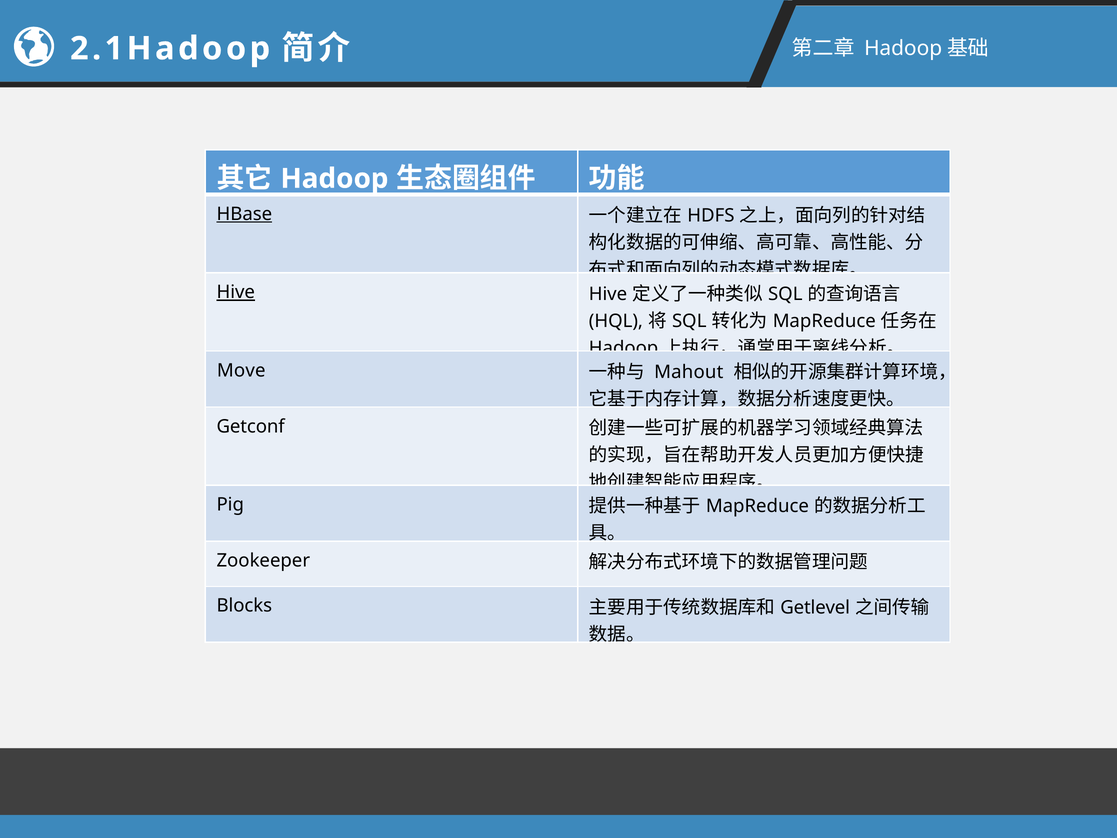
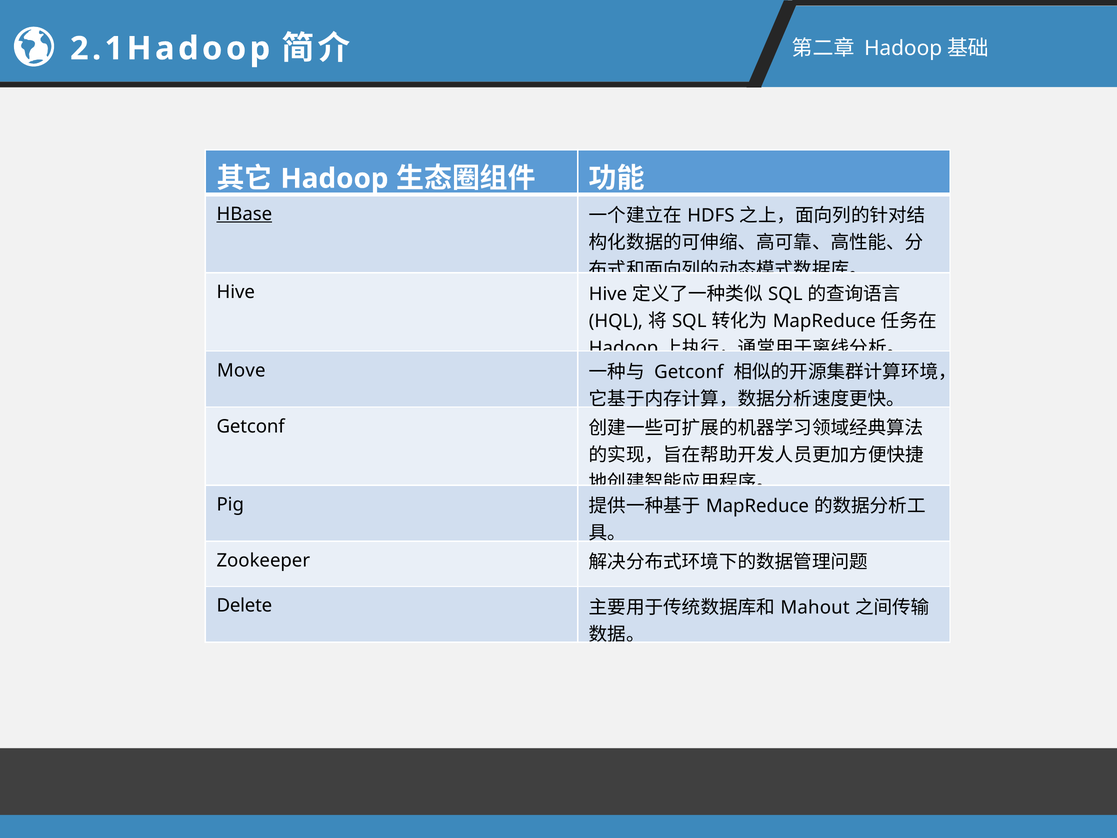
Hive underline: present -> none (236, 292)
Mahout: Mahout -> Getconf (689, 372)
Blocks: Blocks -> Delete (244, 606)
Getlevel: Getlevel -> Mahout (815, 607)
